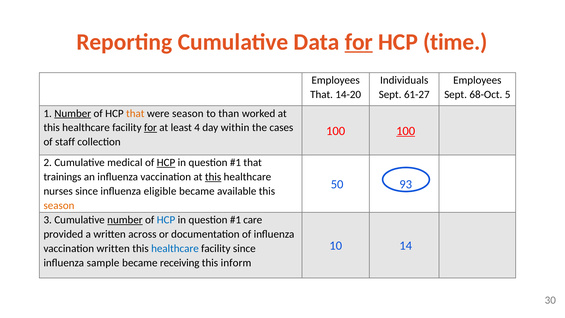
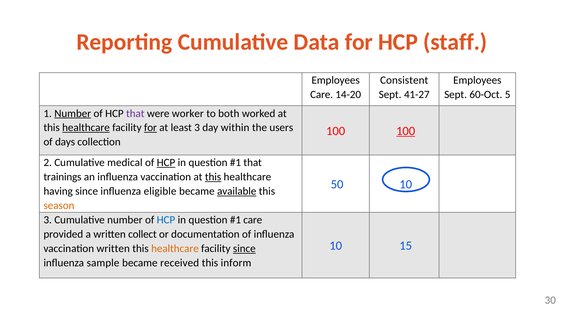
for underline: present -> none (359, 42)
time: time -> staff (455, 42)
Individuals: Individuals -> Consistent (404, 80)
That: That -> Care (322, 95)
61-27: 61-27 -> 41-27 (417, 95)
68-Oct: 68-Oct -> 60-Oct (486, 95)
that colour: orange -> purple (135, 113)
were season: season -> worker (188, 113)
than: than -> both (229, 113)
healthcare underline: none -> present (86, 128)
least 4: 4 -> 3 (197, 128)
cases: cases -> users (281, 128)
staff: staff -> days (65, 142)
50 93: 93 -> 10 (406, 184)
nurses: nurses -> having (58, 191)
available underline: none -> present (237, 191)
number underline: present -> none (125, 220)
across: across -> collect (142, 234)
14: 14 -> 15 (406, 246)
healthcare colour: blue -> orange (175, 248)
since underline: none -> present (244, 248)
receiving: receiving -> received (180, 263)
